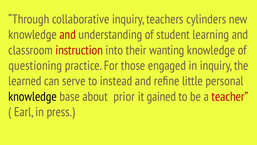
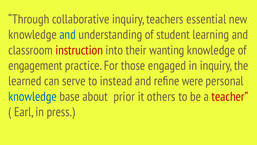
cylinders: cylinders -> essential (206, 19)
and colour: red -> blue (68, 35)
questioning: questioning -> engagement (35, 65)
little: little -> were (193, 81)
knowledge colour: black -> blue (33, 96)
gained: gained -> others (161, 96)
